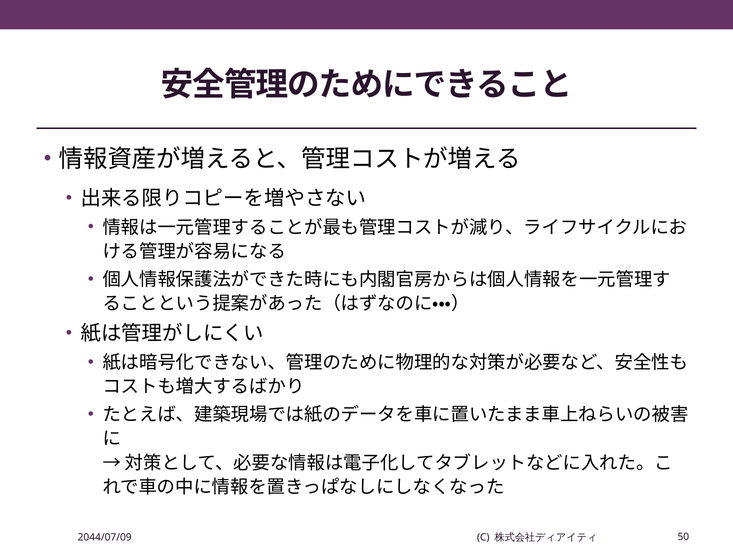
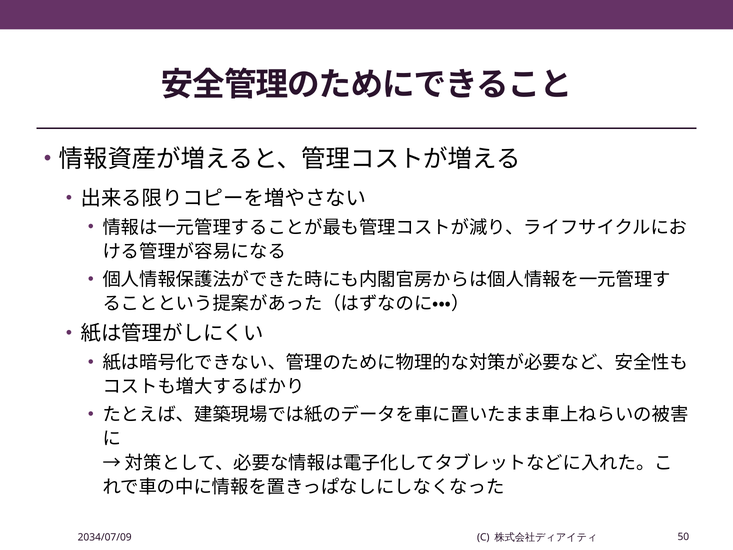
2044/07/09: 2044/07/09 -> 2034/07/09 (105, 537)
